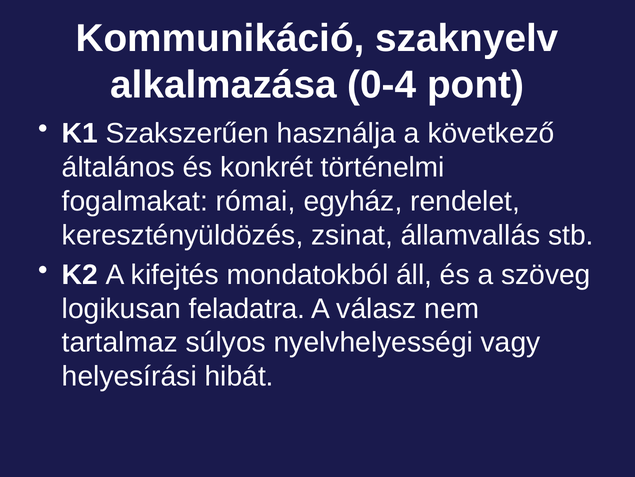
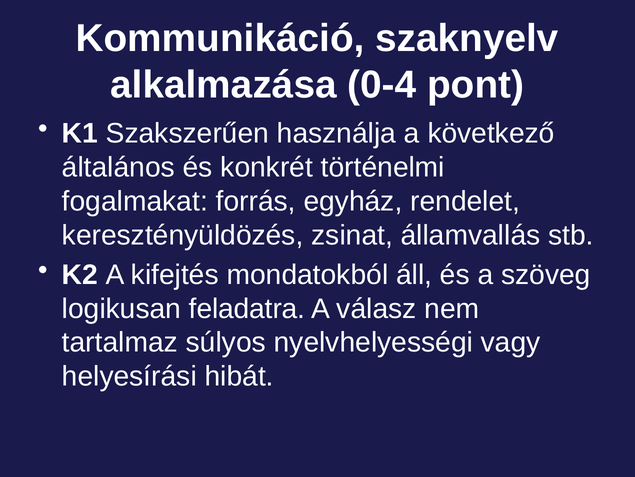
római: római -> forrás (256, 201)
